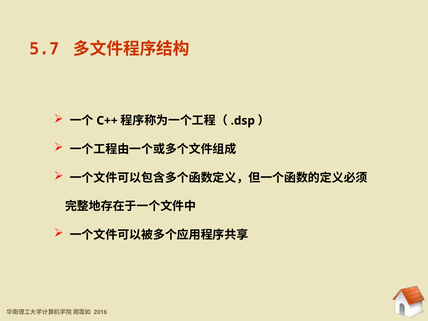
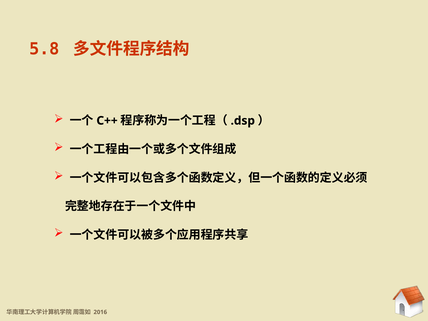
5.7: 5.7 -> 5.8 (44, 49)
